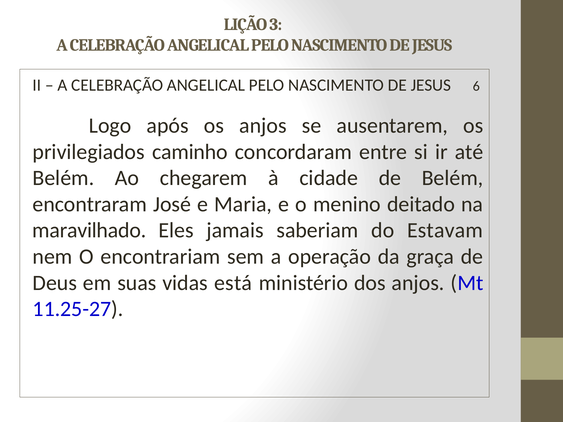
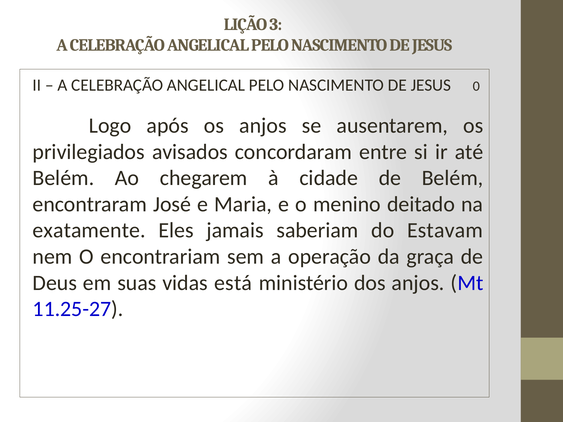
6: 6 -> 0 (476, 86)
caminho: caminho -> avisados (190, 152)
maravilhado: maravilhado -> exatamente (89, 231)
